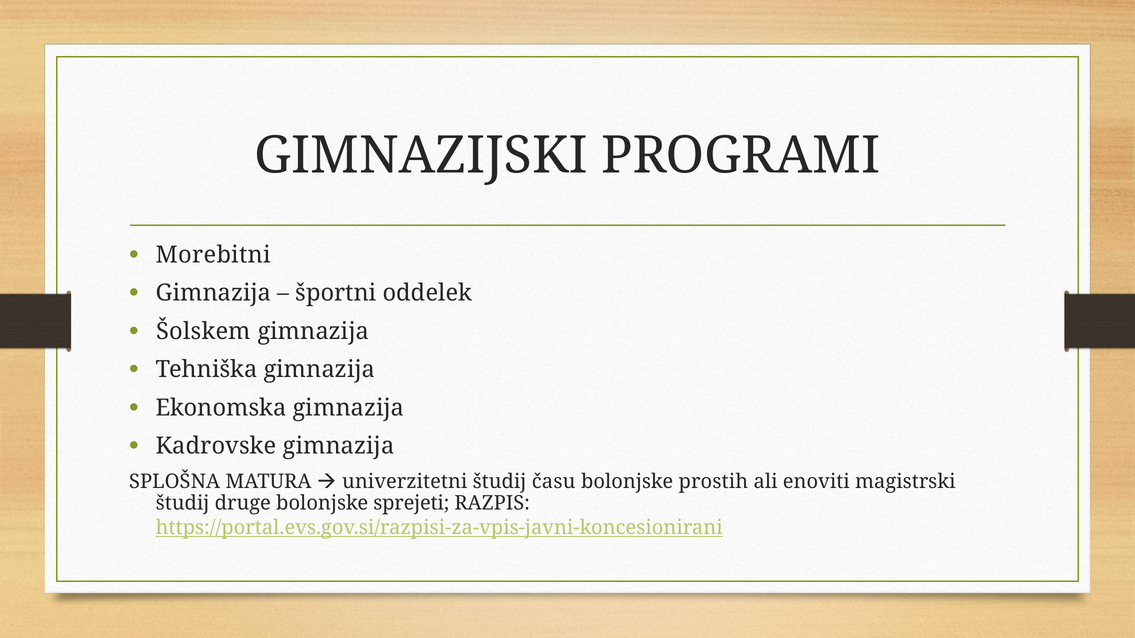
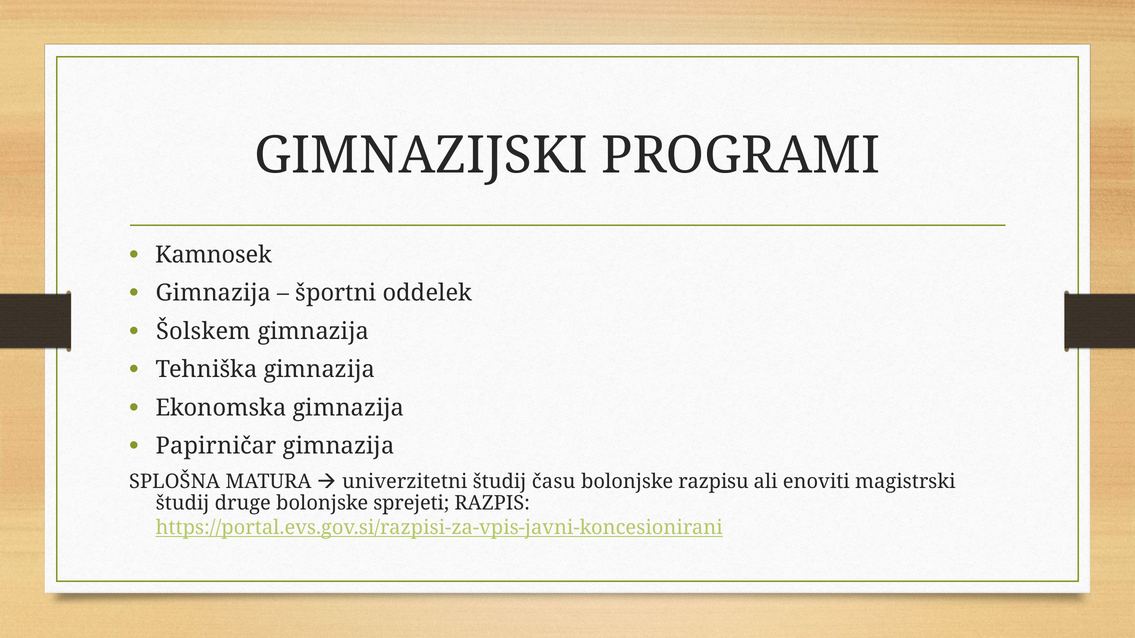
Morebitni: Morebitni -> Kamnosek (214, 255)
Kadrovske: Kadrovske -> Papirničar (216, 446)
prostih: prostih -> razpisu (714, 482)
